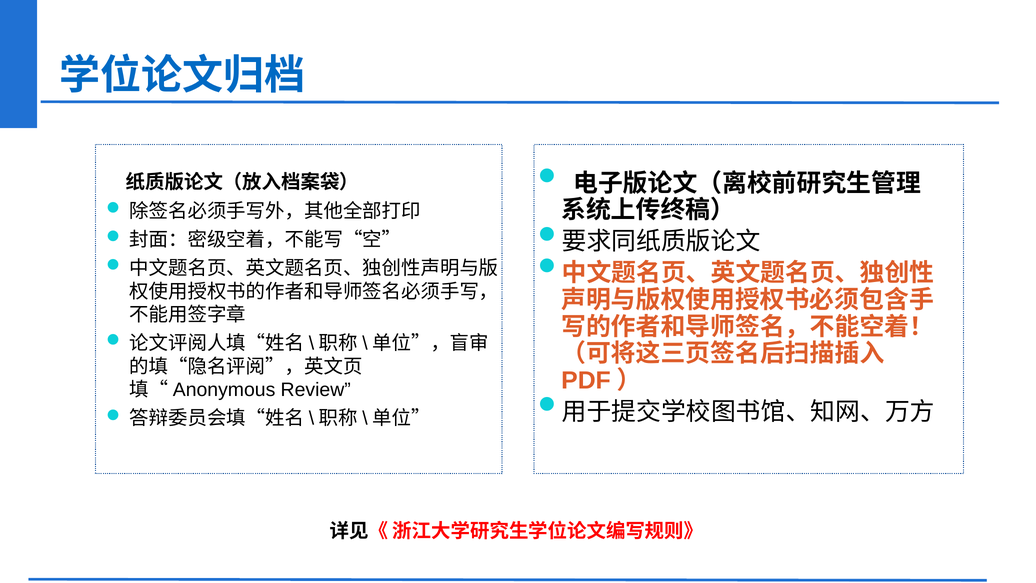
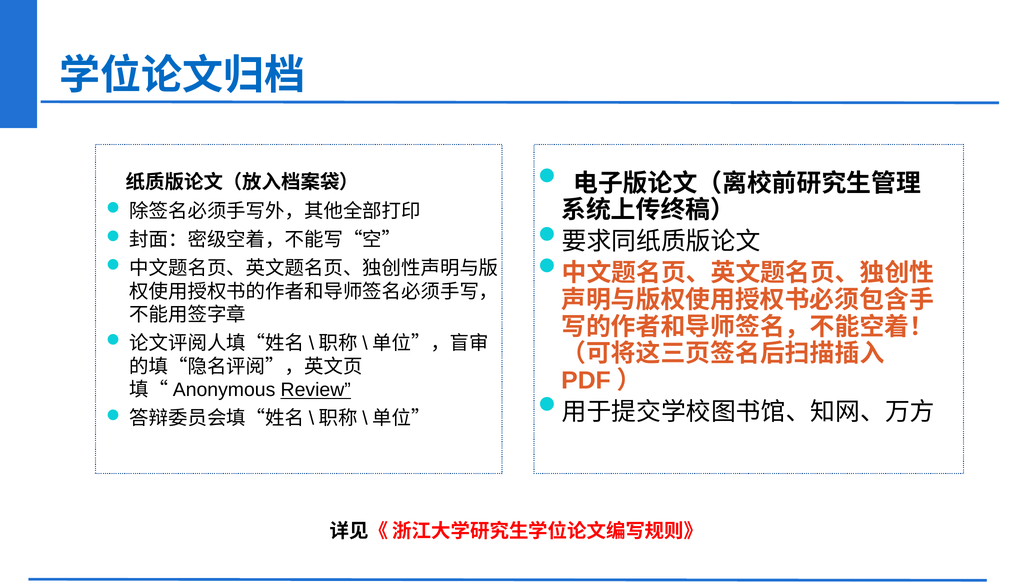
Review underline: none -> present (316, 390)
